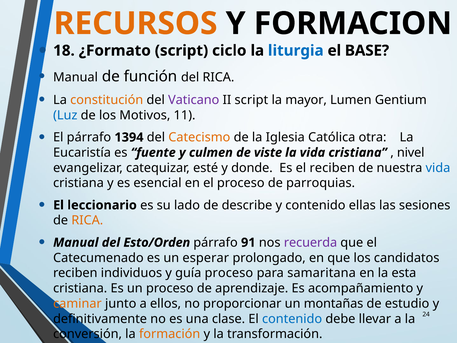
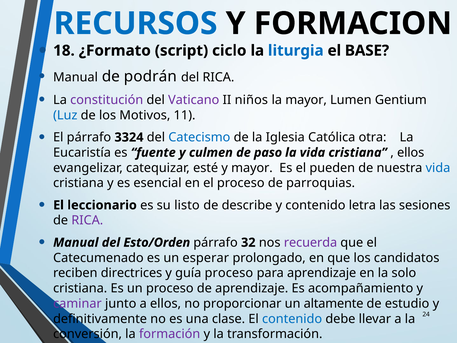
RECURSOS colour: orange -> blue (136, 24)
función: función -> podrán (150, 76)
constitución colour: orange -> purple (107, 100)
II script: script -> niños (251, 100)
1394: 1394 -> 3324 (129, 137)
Catecismo colour: orange -> blue (199, 137)
viste: viste -> paso (268, 152)
nivel: nivel -> ellos (411, 152)
y donde: donde -> mayor (252, 168)
el reciben: reciben -> pueden (332, 168)
lado: lado -> listo (187, 205)
ellas: ellas -> letra (362, 205)
RICA colour: orange -> purple (87, 220)
91: 91 -> 32 (248, 242)
individuos: individuos -> directrices (132, 273)
para samaritana: samaritana -> aprendizaje (322, 273)
esta: esta -> solo (404, 273)
caminar colour: orange -> purple (77, 303)
montañas: montañas -> altamente (334, 303)
formación colour: orange -> purple (170, 334)
